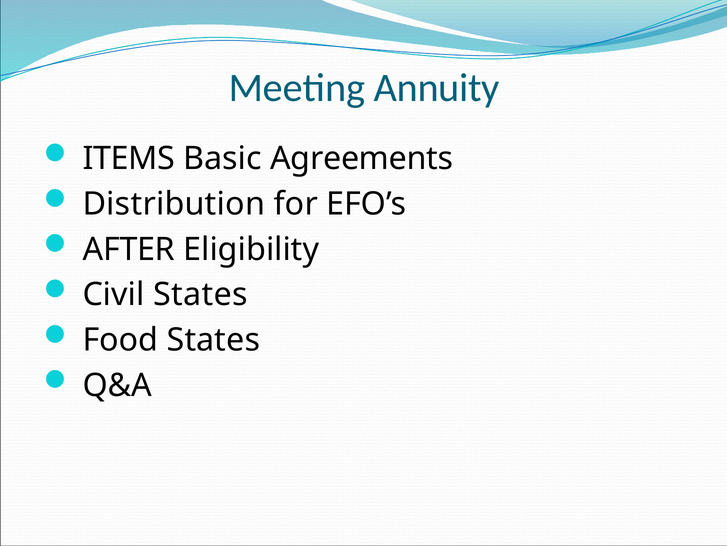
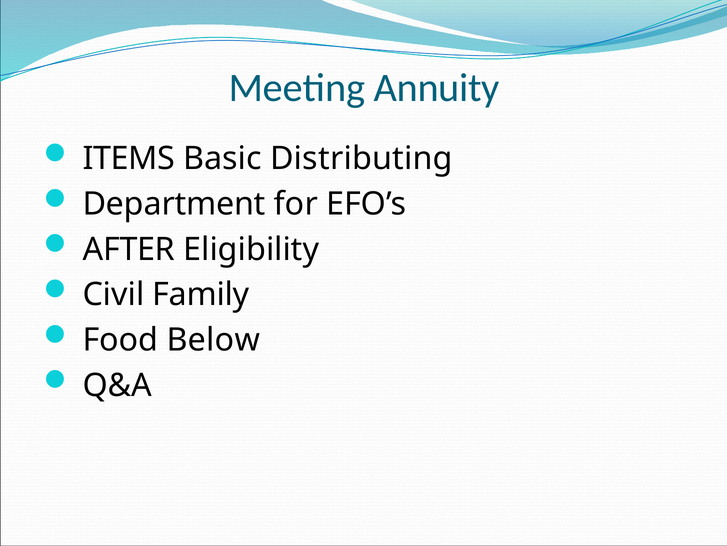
Agreements: Agreements -> Distributing (361, 159)
Distribution: Distribution -> Department (174, 204)
Civil States: States -> Family (201, 294)
Food States: States -> Below (213, 340)
